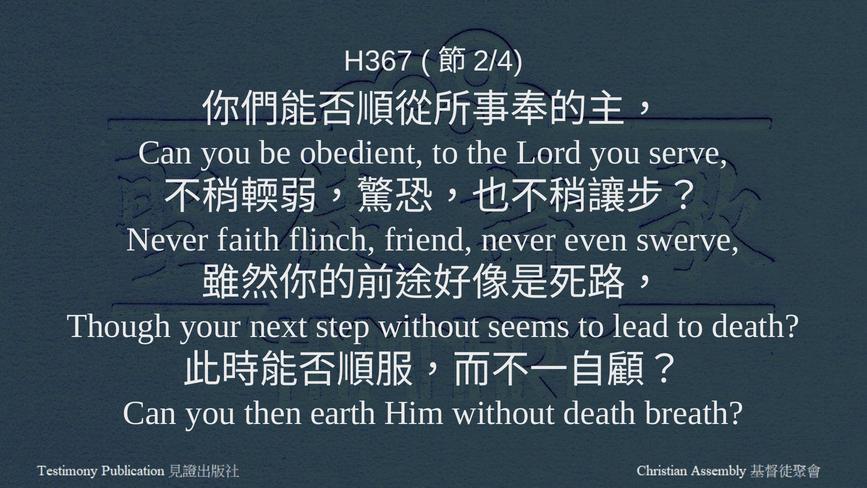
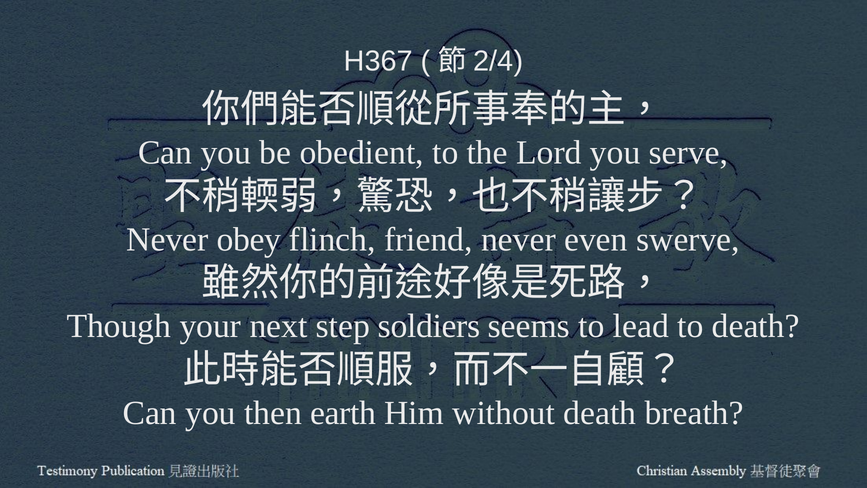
faith: faith -> obey (249, 239)
step without: without -> soldiers (429, 326)
